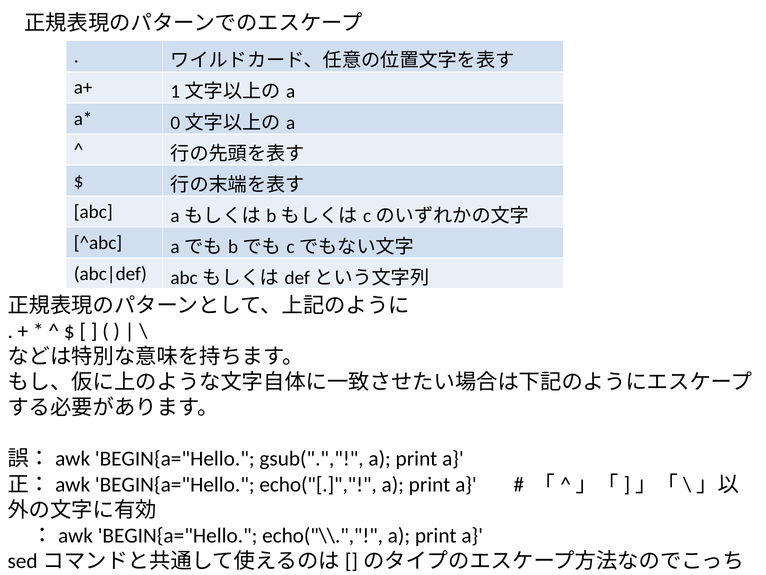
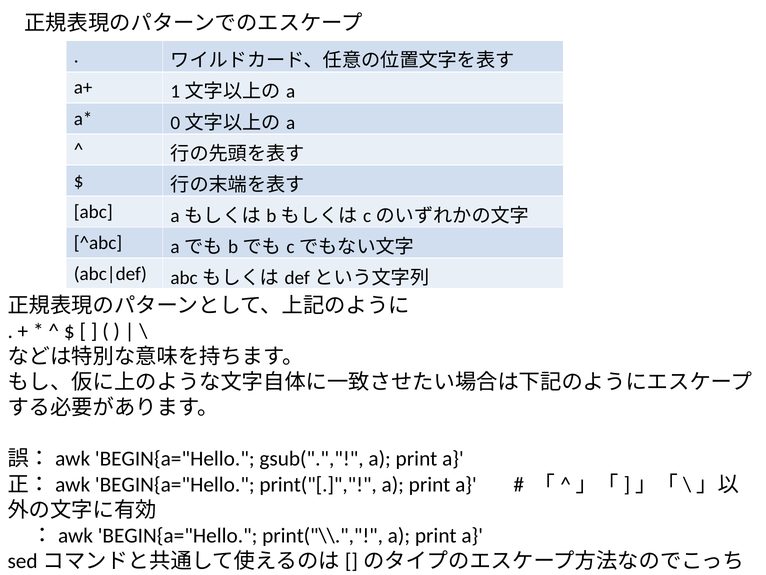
echo("[: echo("[ -> print("[ (318, 484)
echo("\\: echo("\\ -> print("\\ (323, 535)
